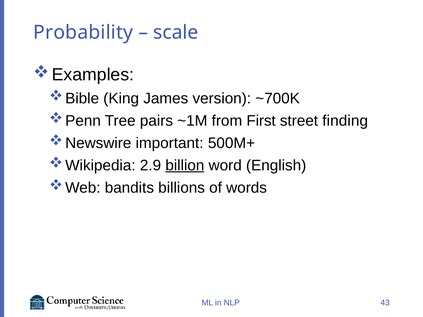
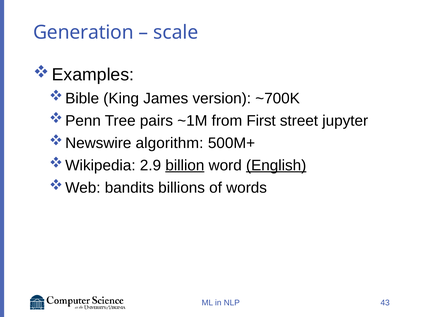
Probability: Probability -> Generation (83, 32)
finding: finding -> jupyter (345, 121)
important: important -> algorithm (170, 143)
English underline: none -> present (276, 165)
